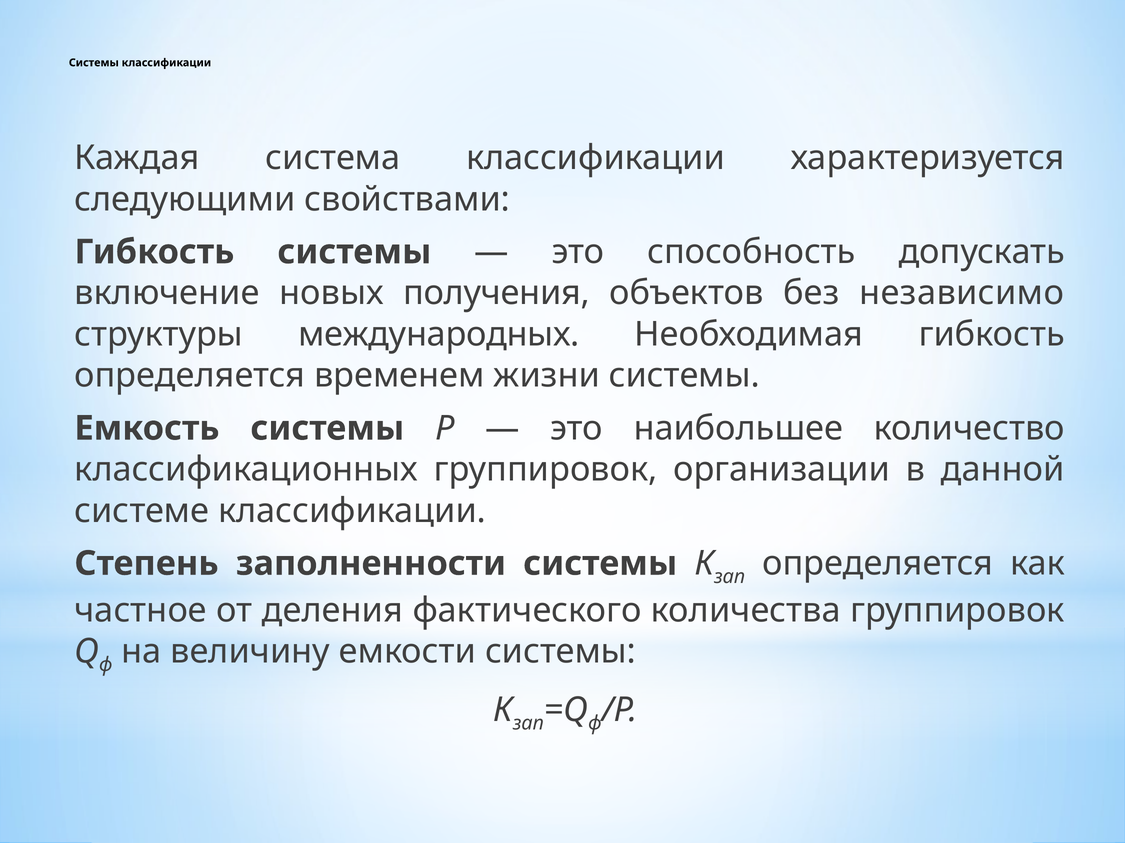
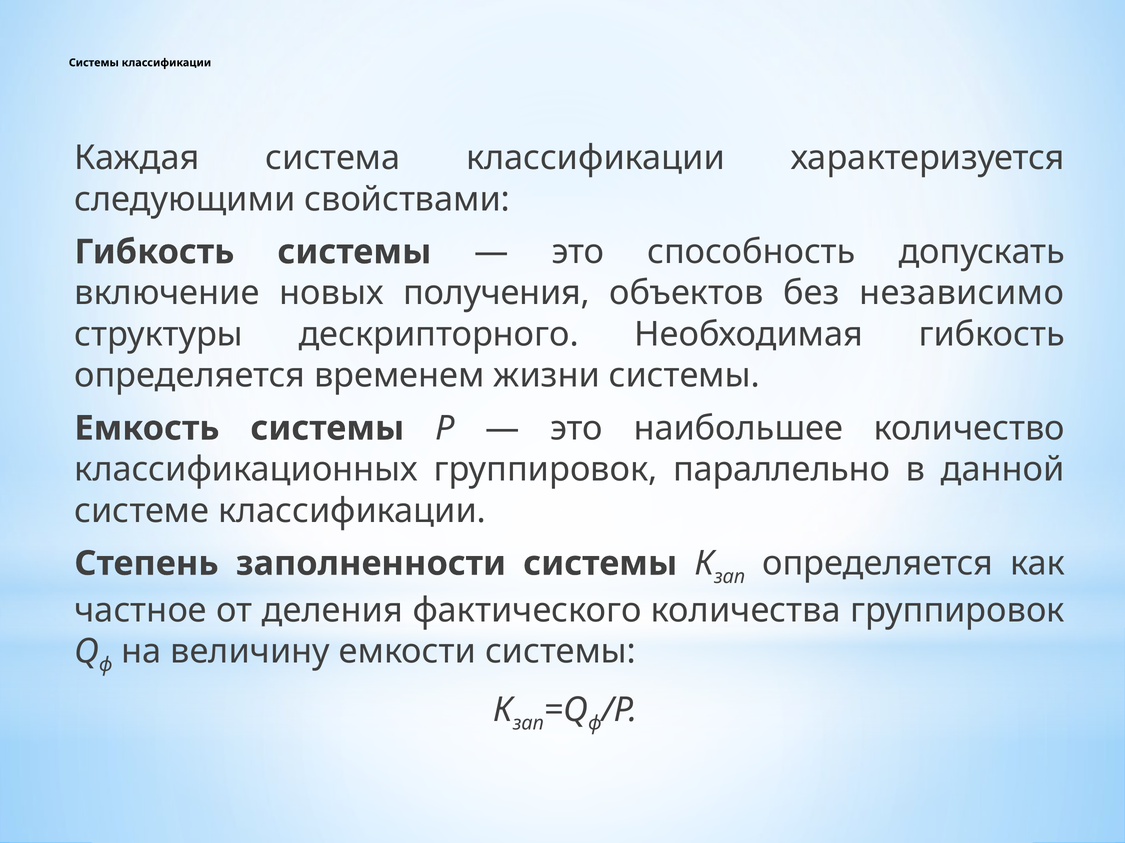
международных: международных -> дескрипторного (439, 335)
организации: организации -> параллельно (782, 470)
